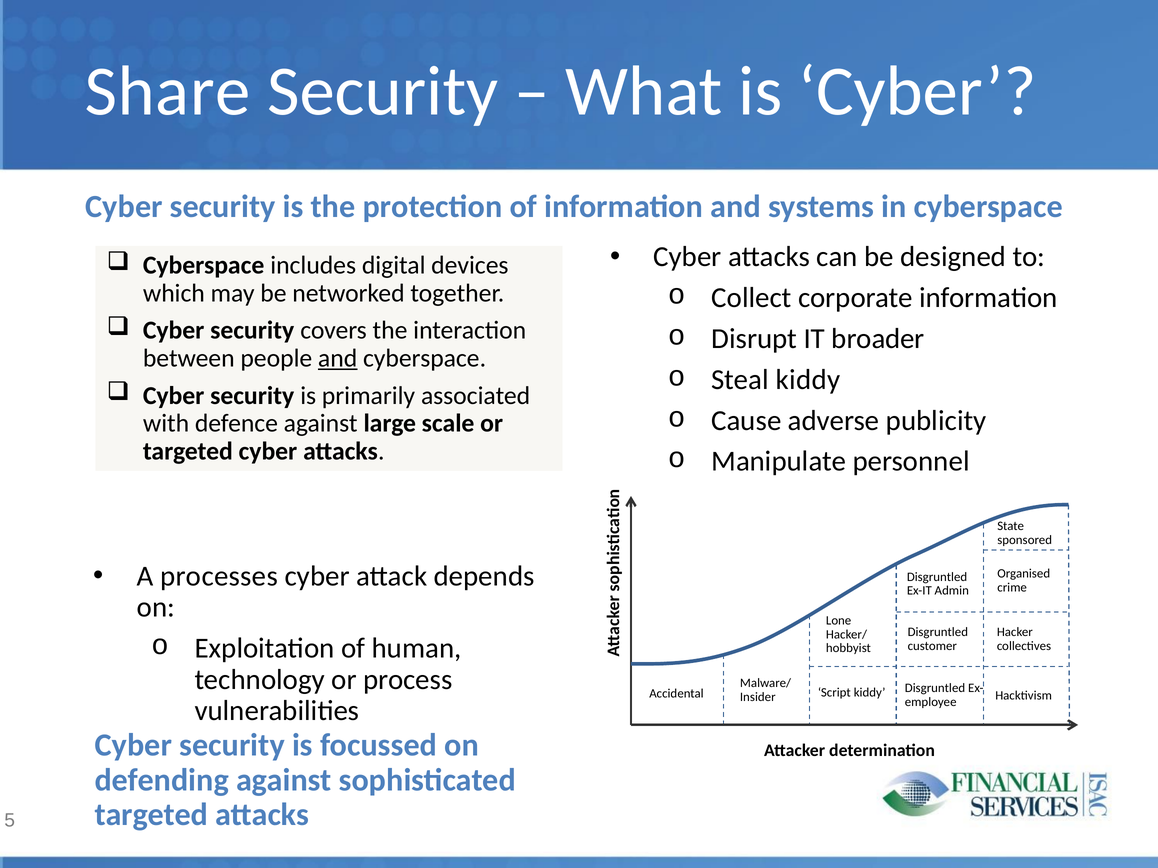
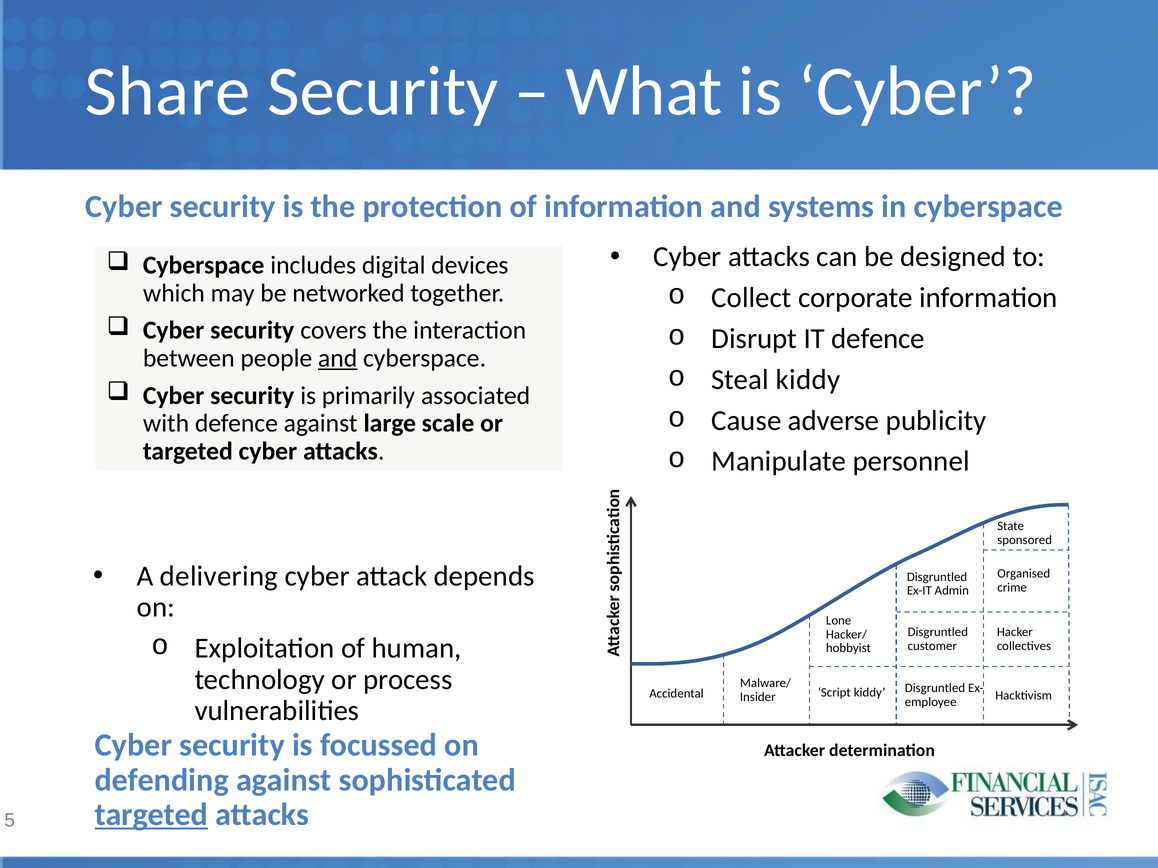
IT broader: broader -> defence (878, 339)
processes: processes -> delivering (219, 576)
targeted underline: none -> present (151, 815)
